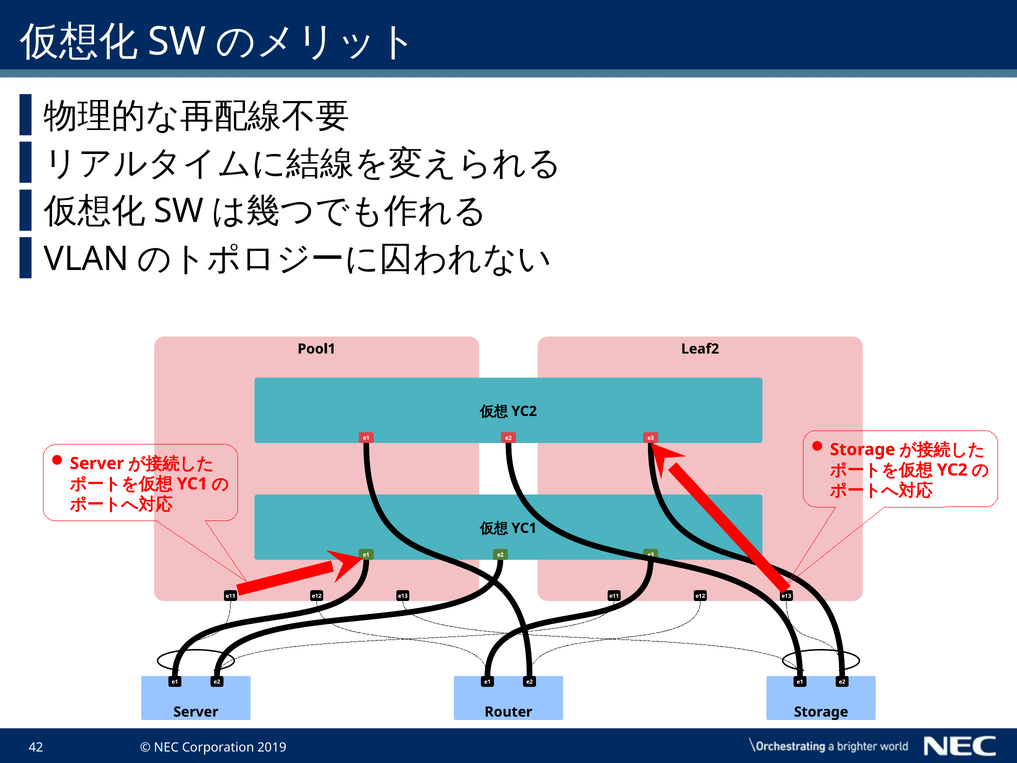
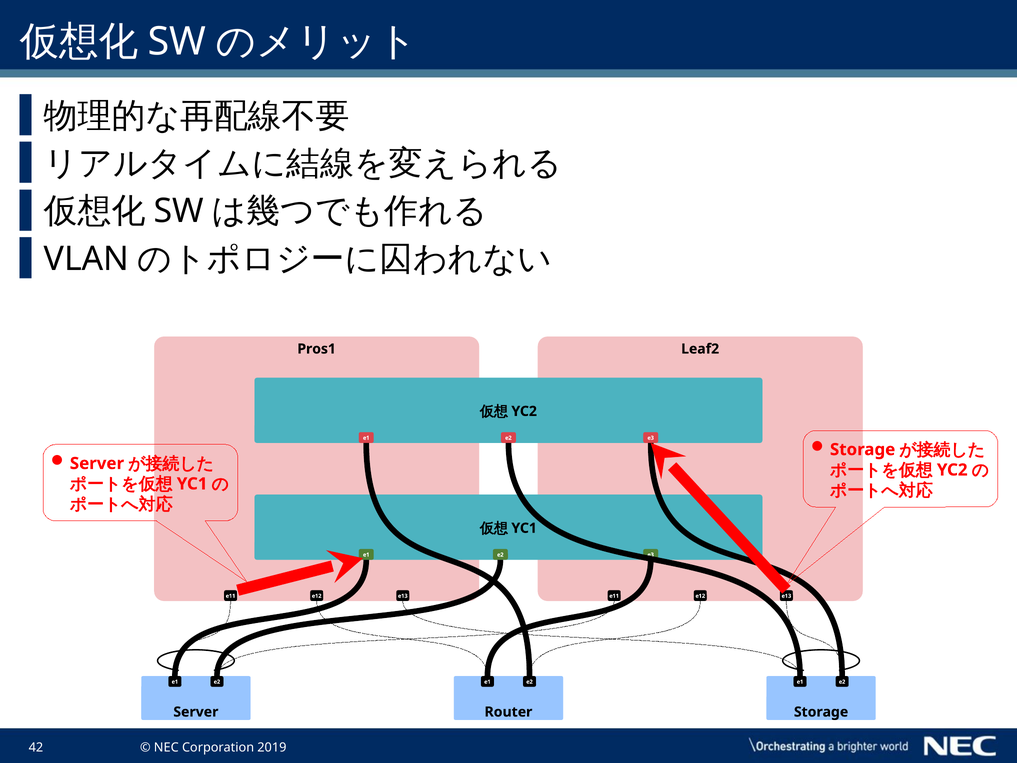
Pool1: Pool1 -> Pros1 (317, 349)
